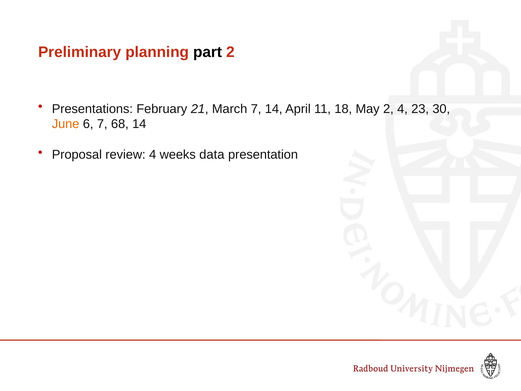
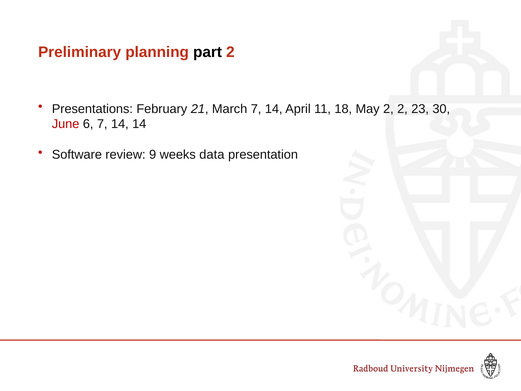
2 4: 4 -> 2 (402, 109)
June colour: orange -> red (66, 124)
6 7 68: 68 -> 14 (120, 124)
Proposal: Proposal -> Software (77, 155)
review 4: 4 -> 9 (153, 155)
